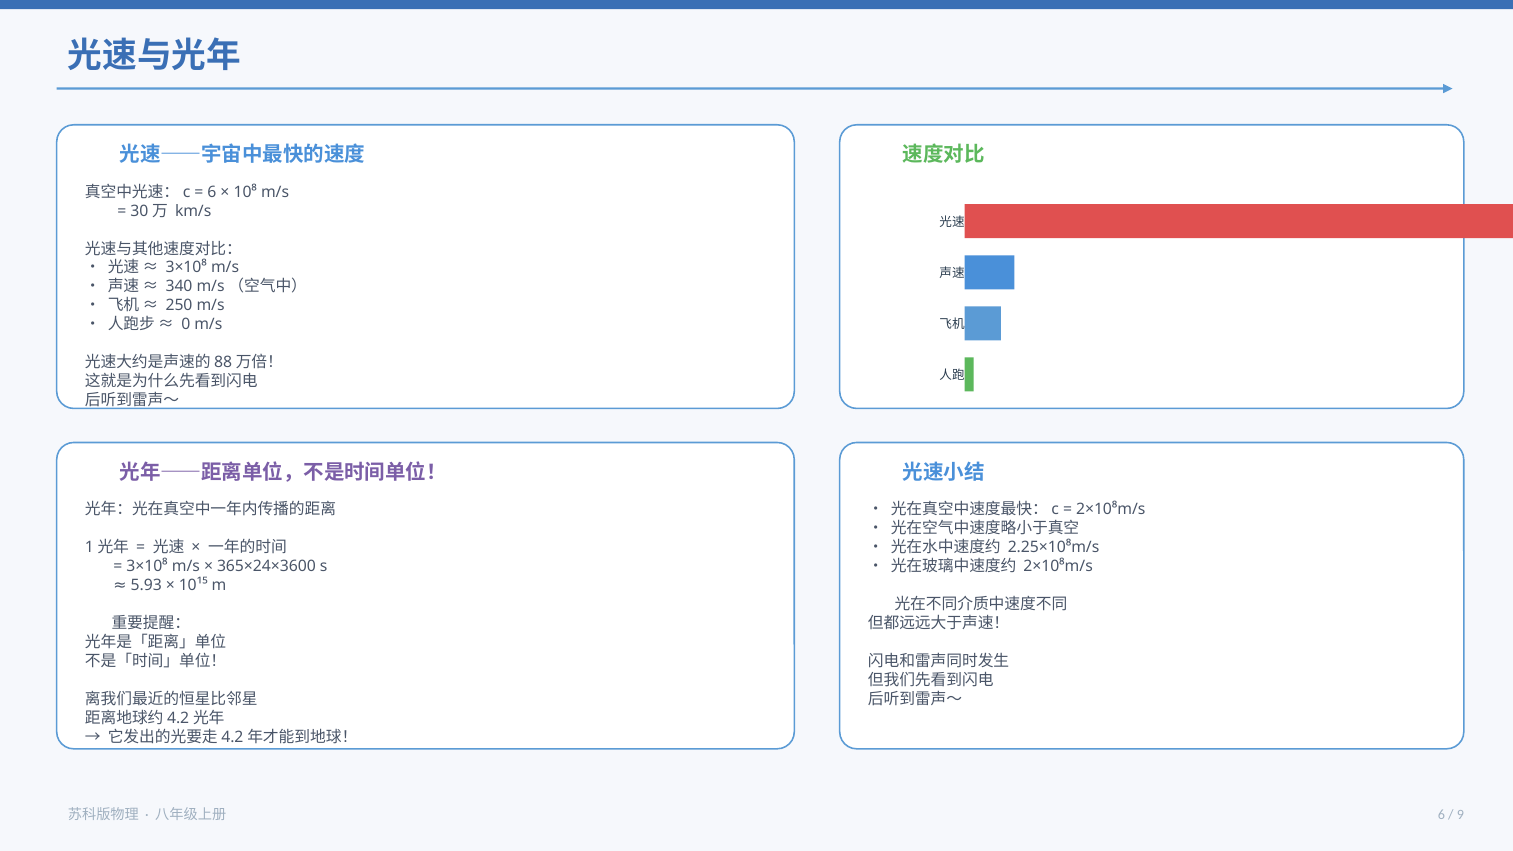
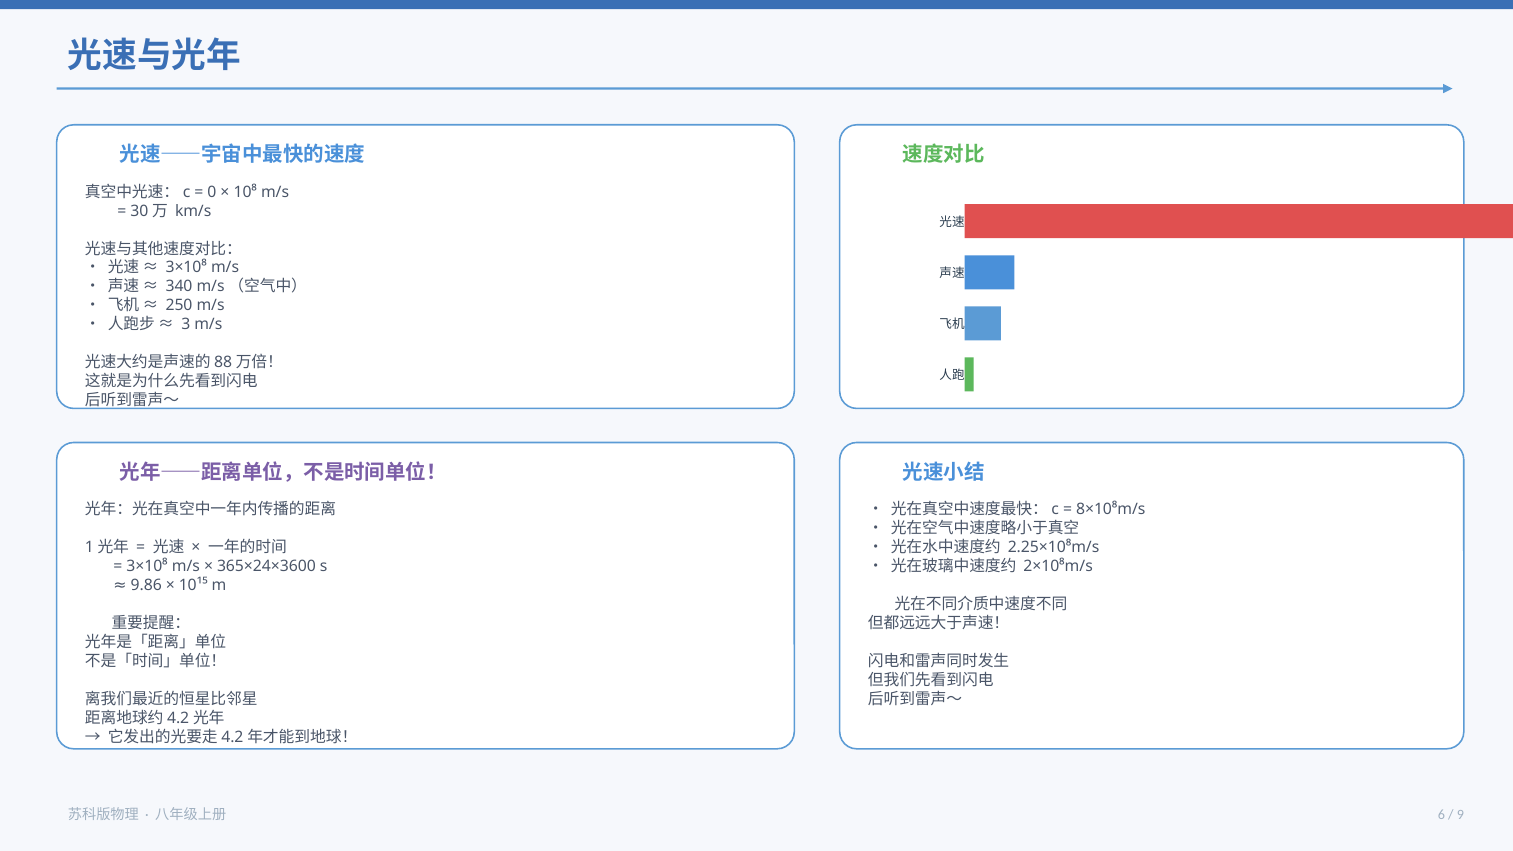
6: 6 -> 0 (212, 192)
0: 0 -> 3 (186, 325)
2×10⁸m/s: 2×10⁸m/s -> 8×10⁸m/s (1111, 510)
5.93: 5.93 -> 9.86 (146, 586)
